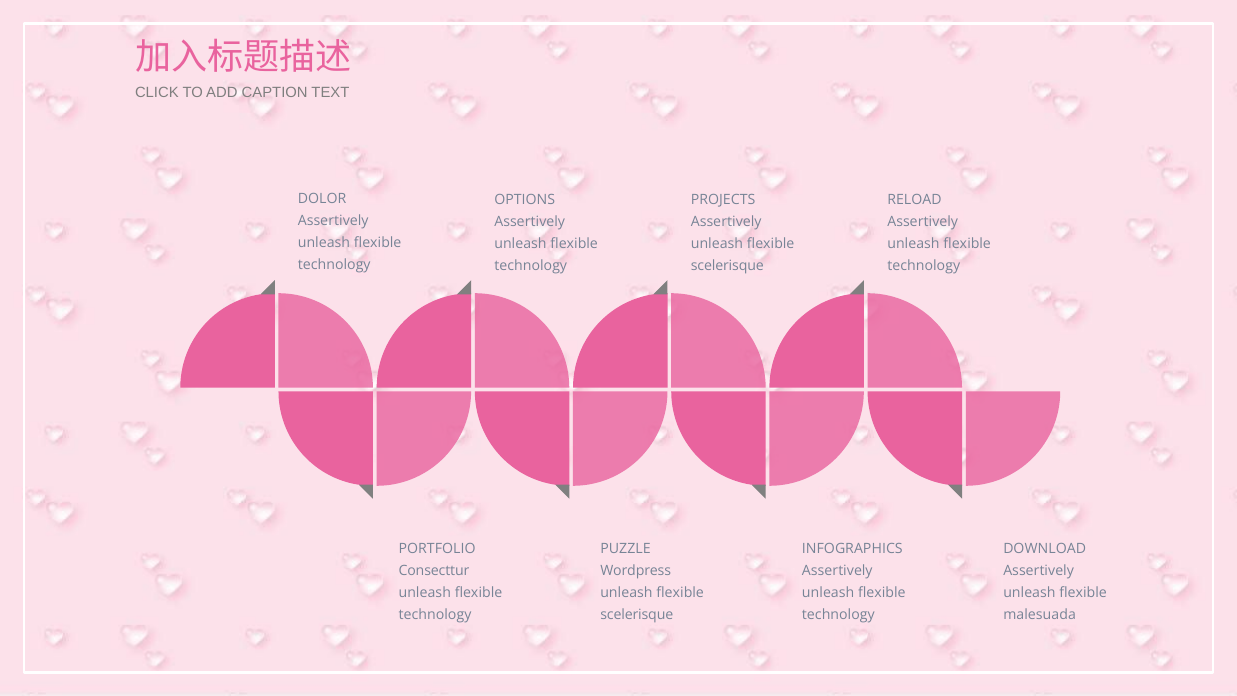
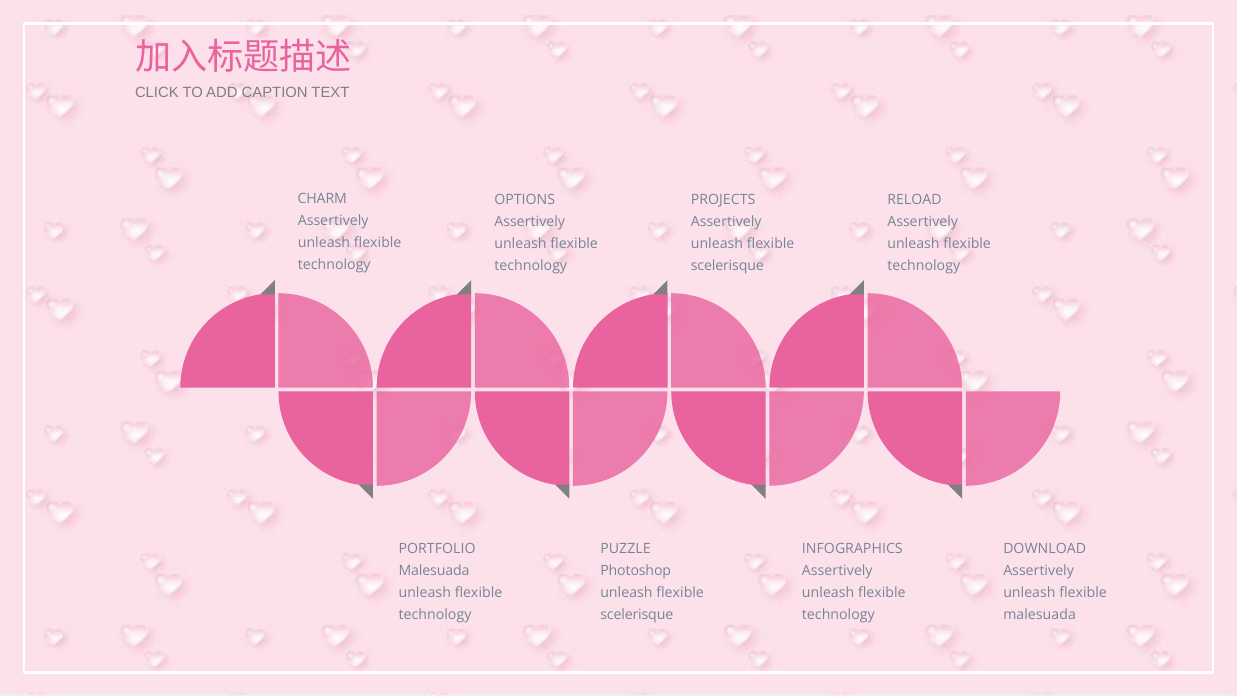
DOLOR: DOLOR -> CHARM (322, 199)
Consecttur: Consecttur -> Malesuada (434, 571)
Wordpress: Wordpress -> Photoshop (636, 571)
